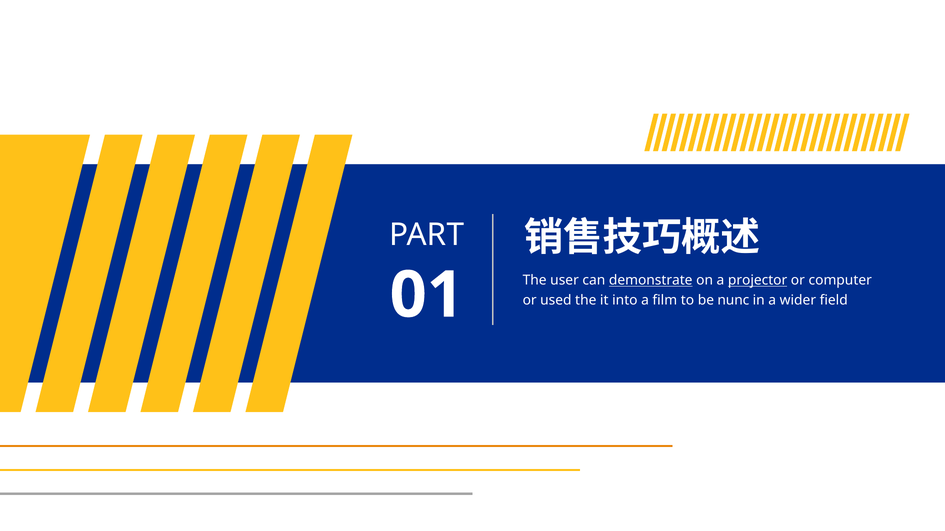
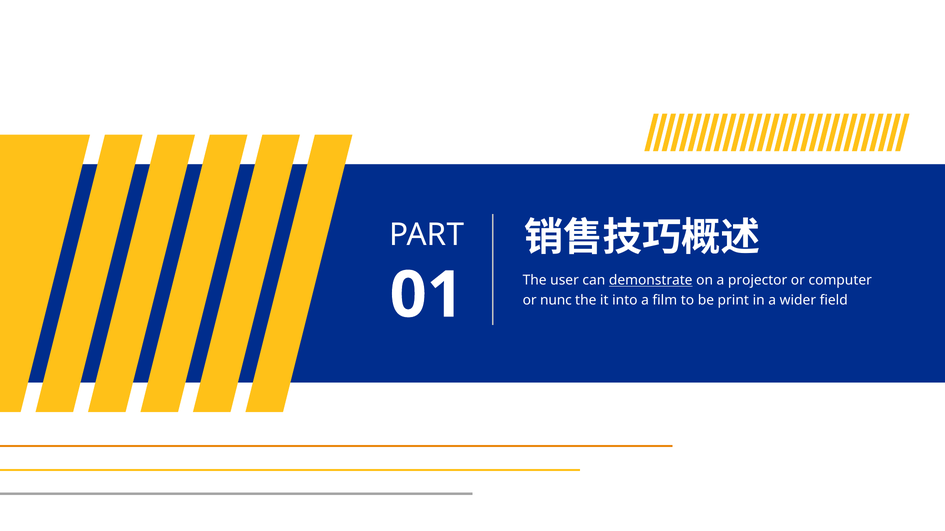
projector underline: present -> none (758, 281)
used: used -> nunc (556, 300)
nunc: nunc -> print (733, 300)
